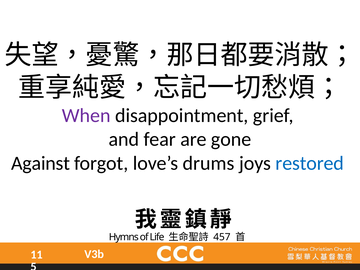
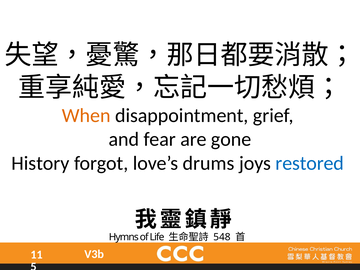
When colour: purple -> orange (86, 115)
Against: Against -> History (40, 163)
457: 457 -> 548 (222, 237)
